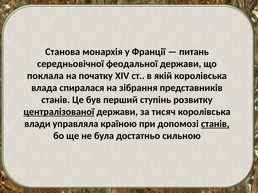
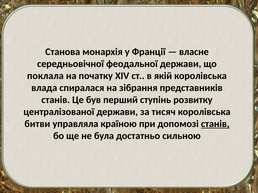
питань: питань -> власне (194, 52)
централізованої underline: present -> none (59, 112)
влади: влади -> битви (37, 124)
